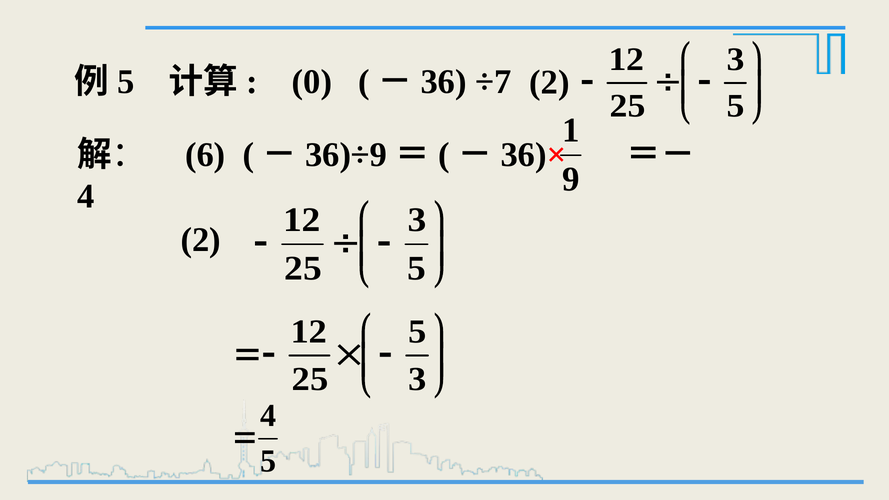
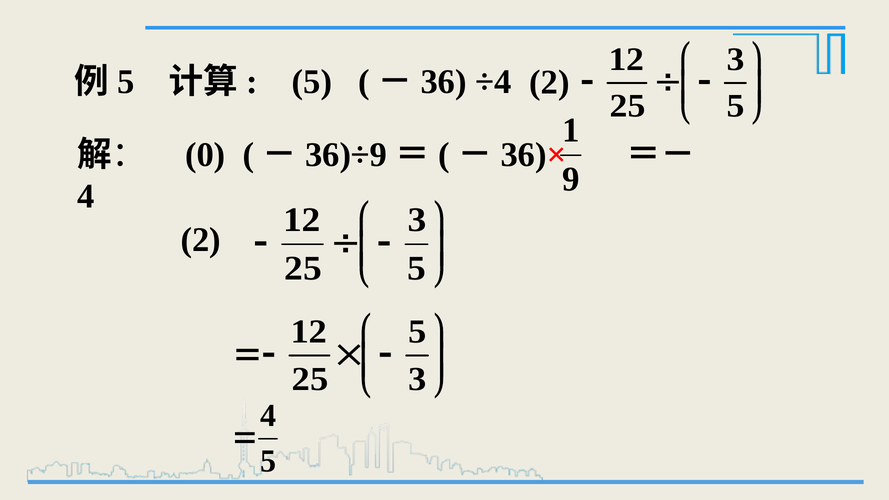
0: 0 -> 5 (312, 82)
÷7: ÷7 -> ÷4 (493, 82)
6: 6 -> 0 (205, 155)
